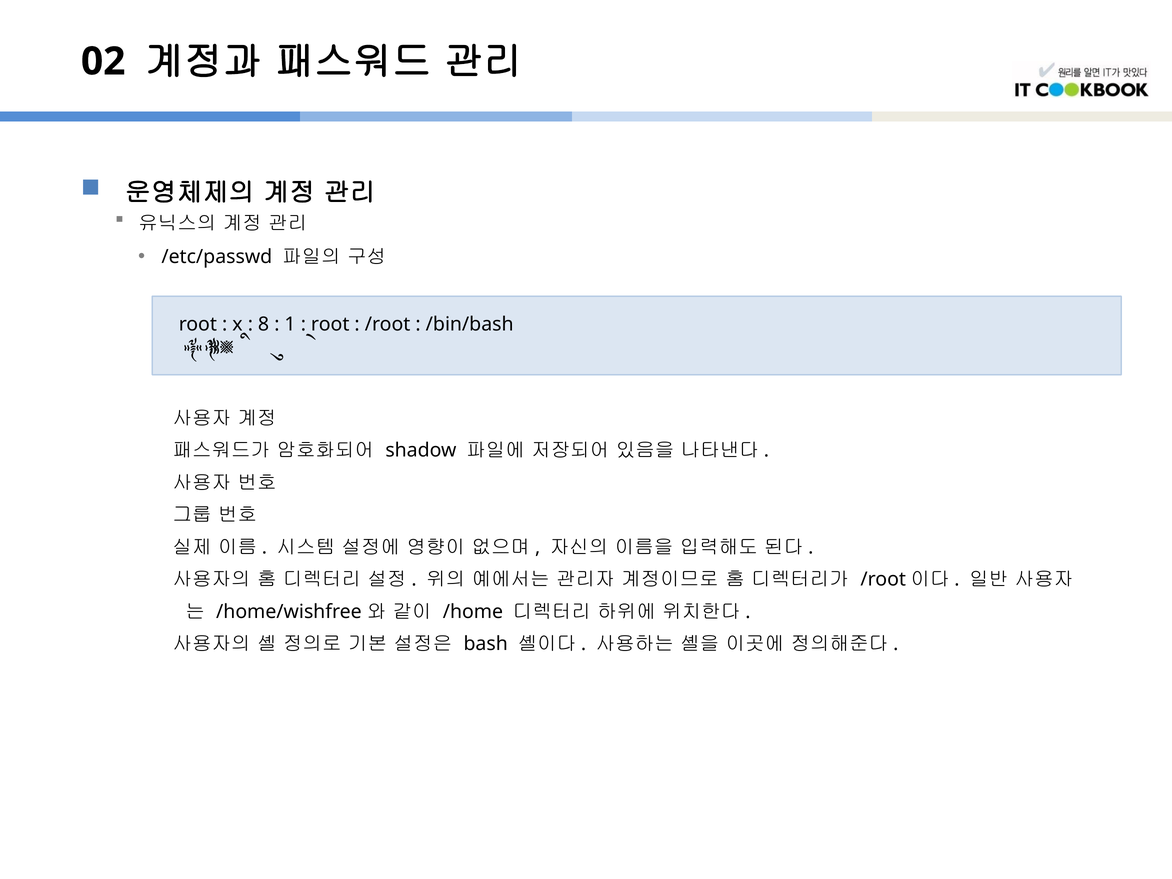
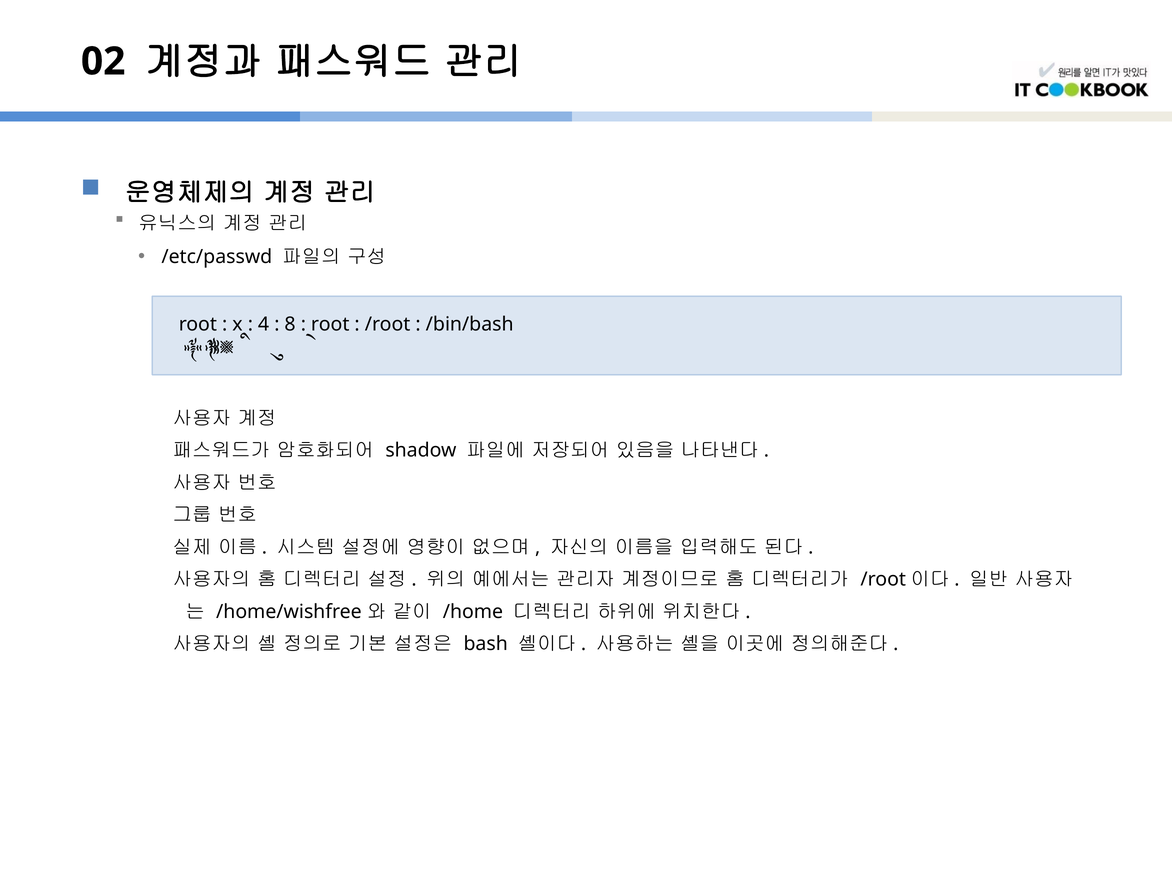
8: 8 -> 4 (264, 324)
1: 1 -> 8 (290, 324)
